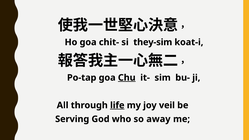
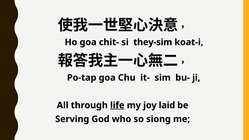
Chu underline: present -> none (127, 78)
veil: veil -> laid (167, 105)
away: away -> siong (158, 119)
